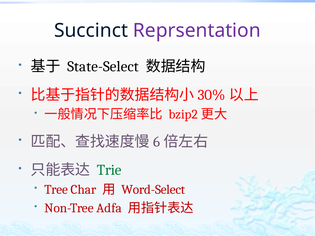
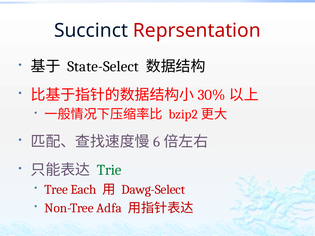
Reprsentation colour: purple -> red (197, 30)
Char: Char -> Each (84, 190)
Word-Select: Word-Select -> Dawg-Select (153, 190)
